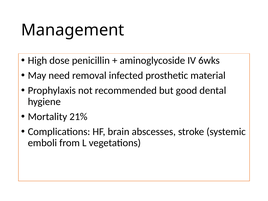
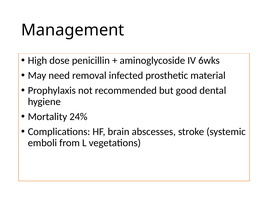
21%: 21% -> 24% (78, 117)
